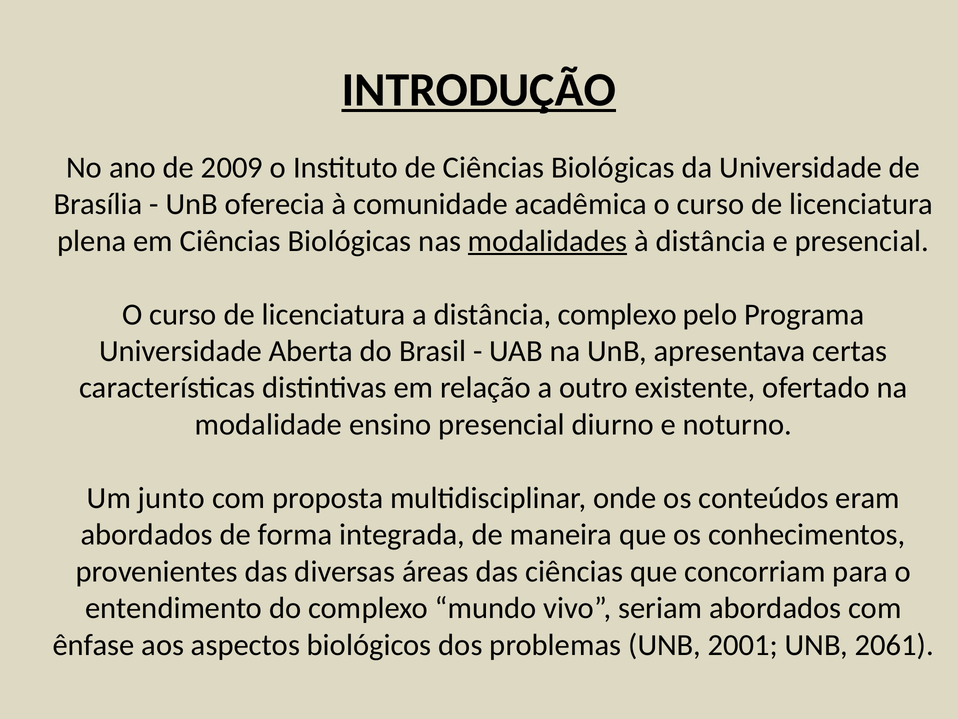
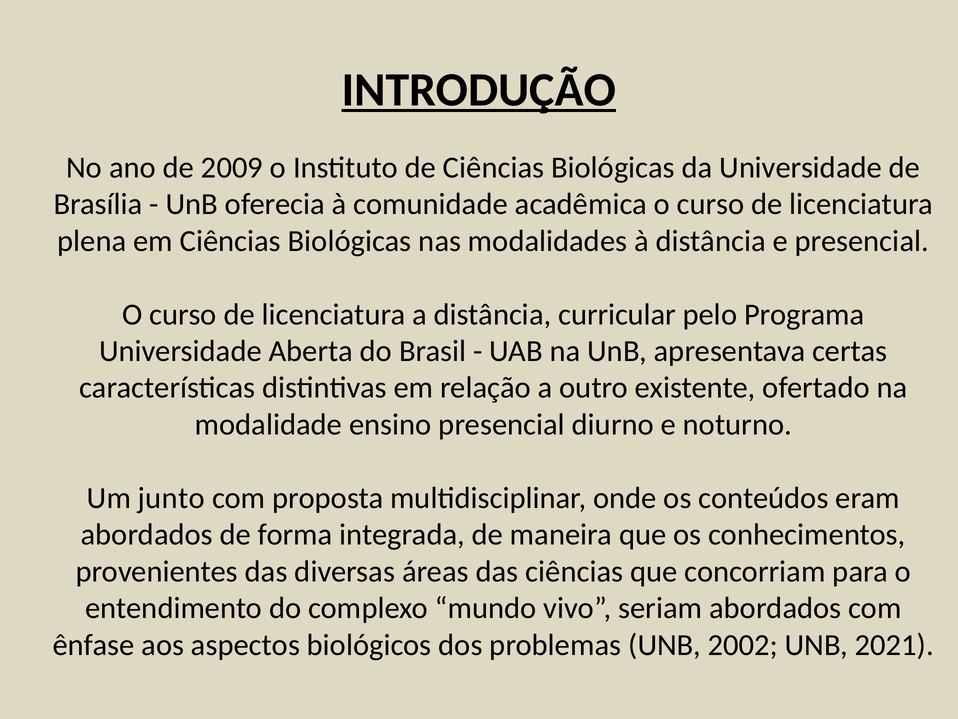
modalidades underline: present -> none (548, 241)
distância complexo: complexo -> curricular (617, 314)
2001: 2001 -> 2002 (743, 644)
2061: 2061 -> 2021 (894, 644)
